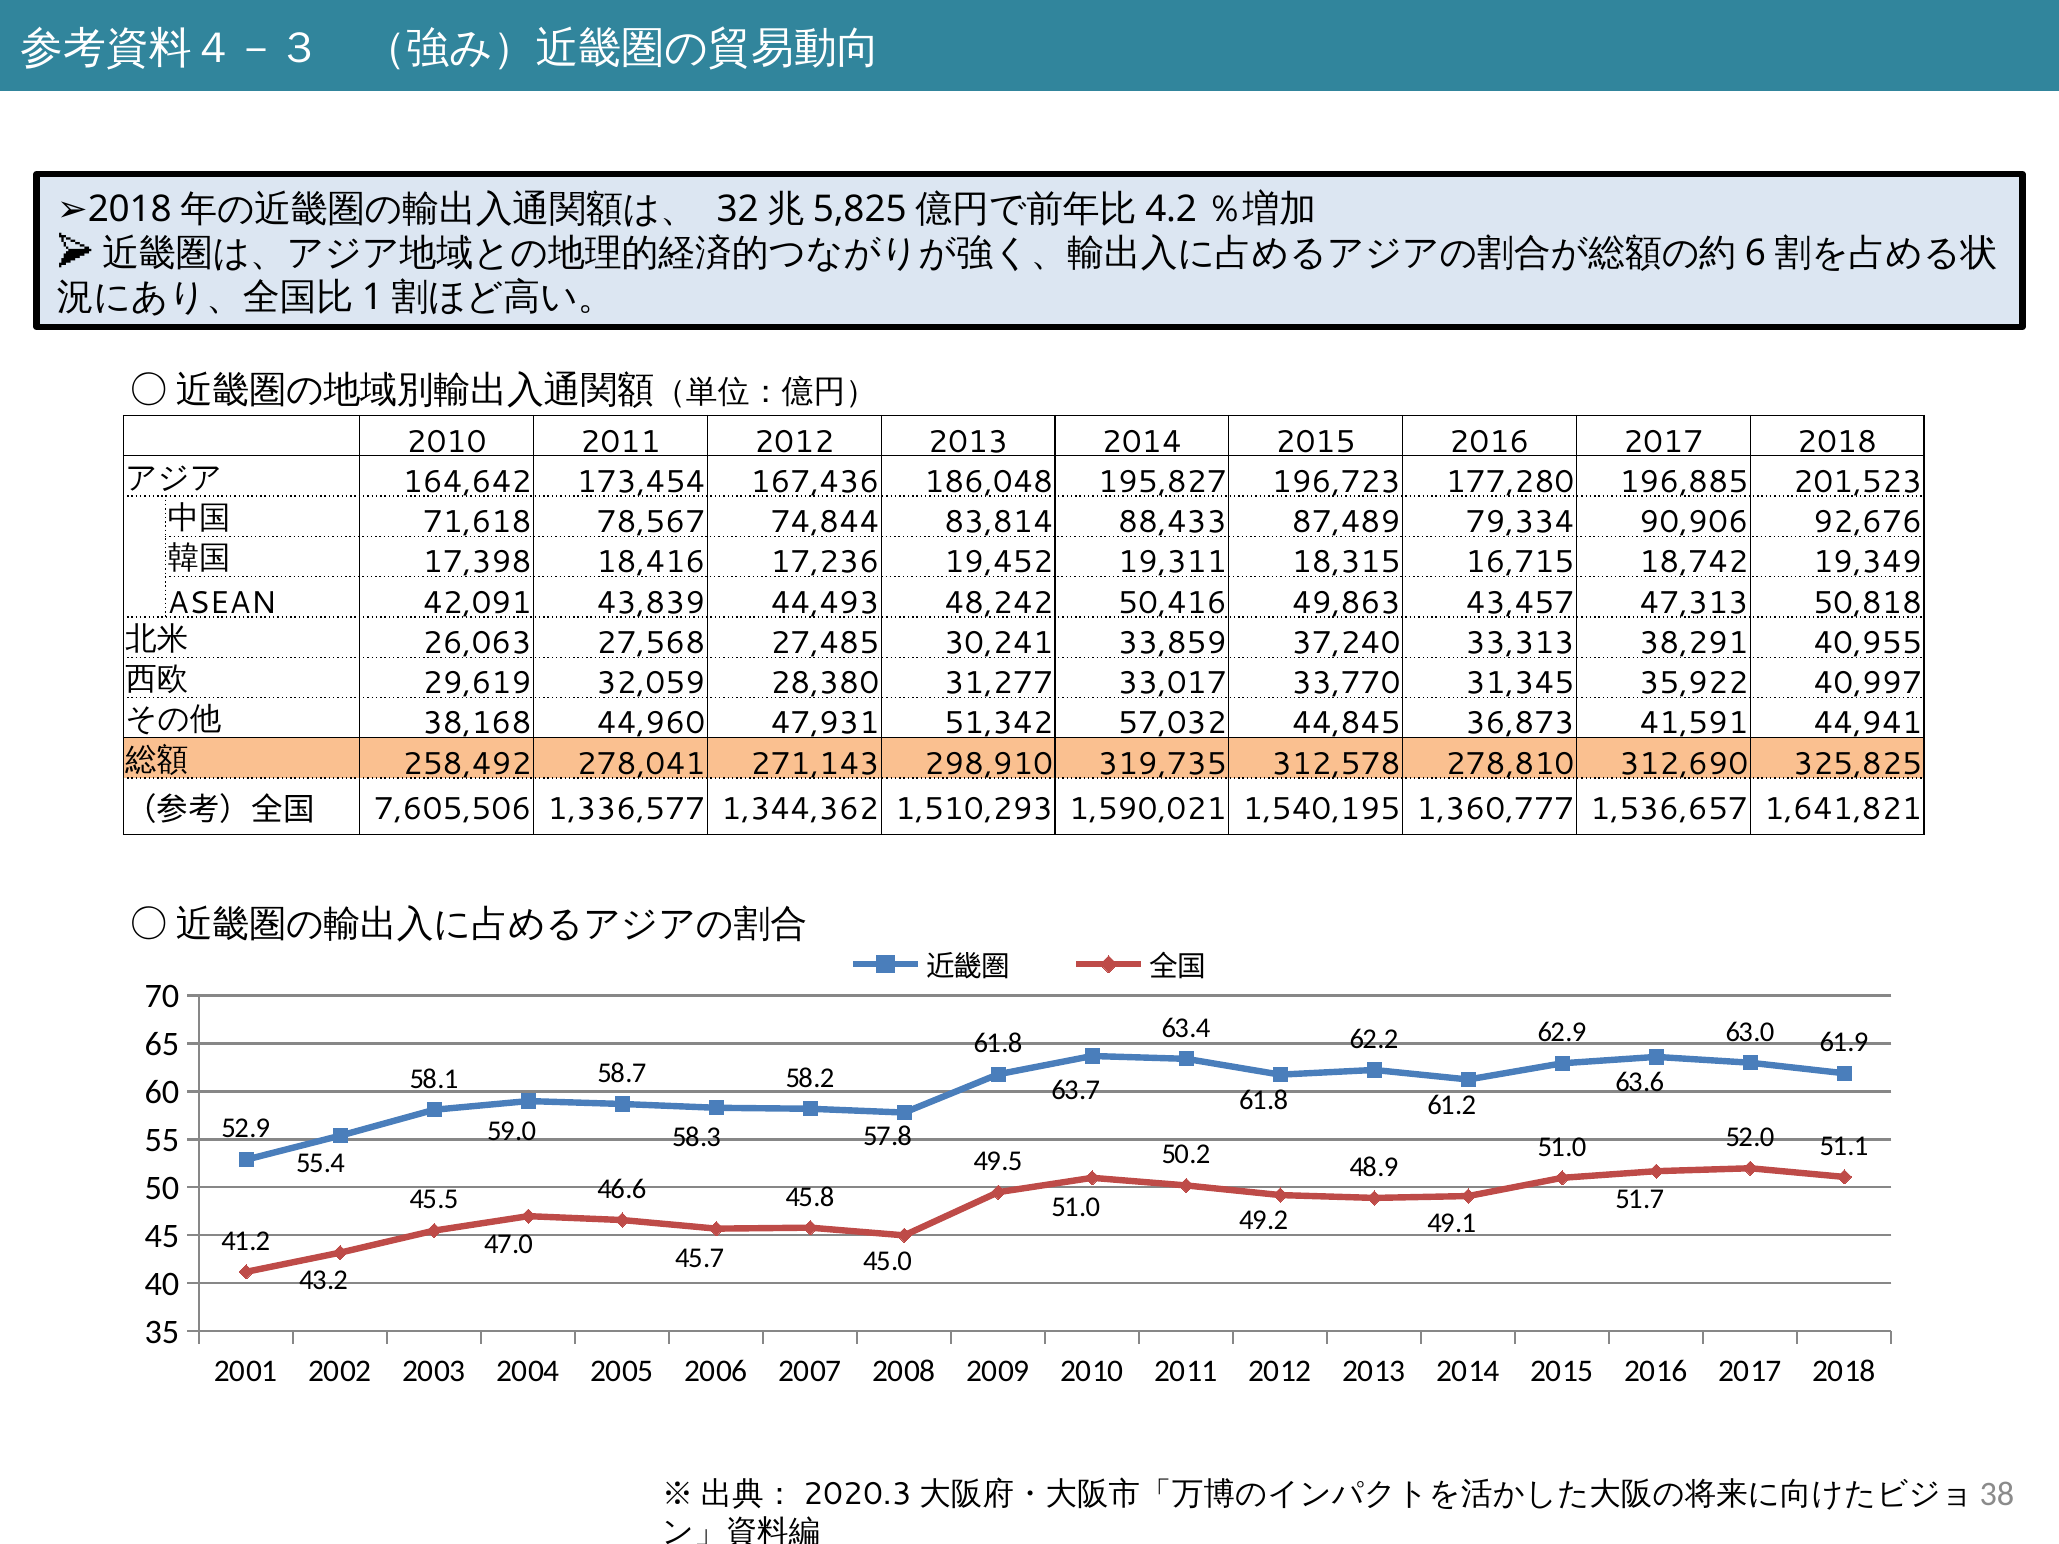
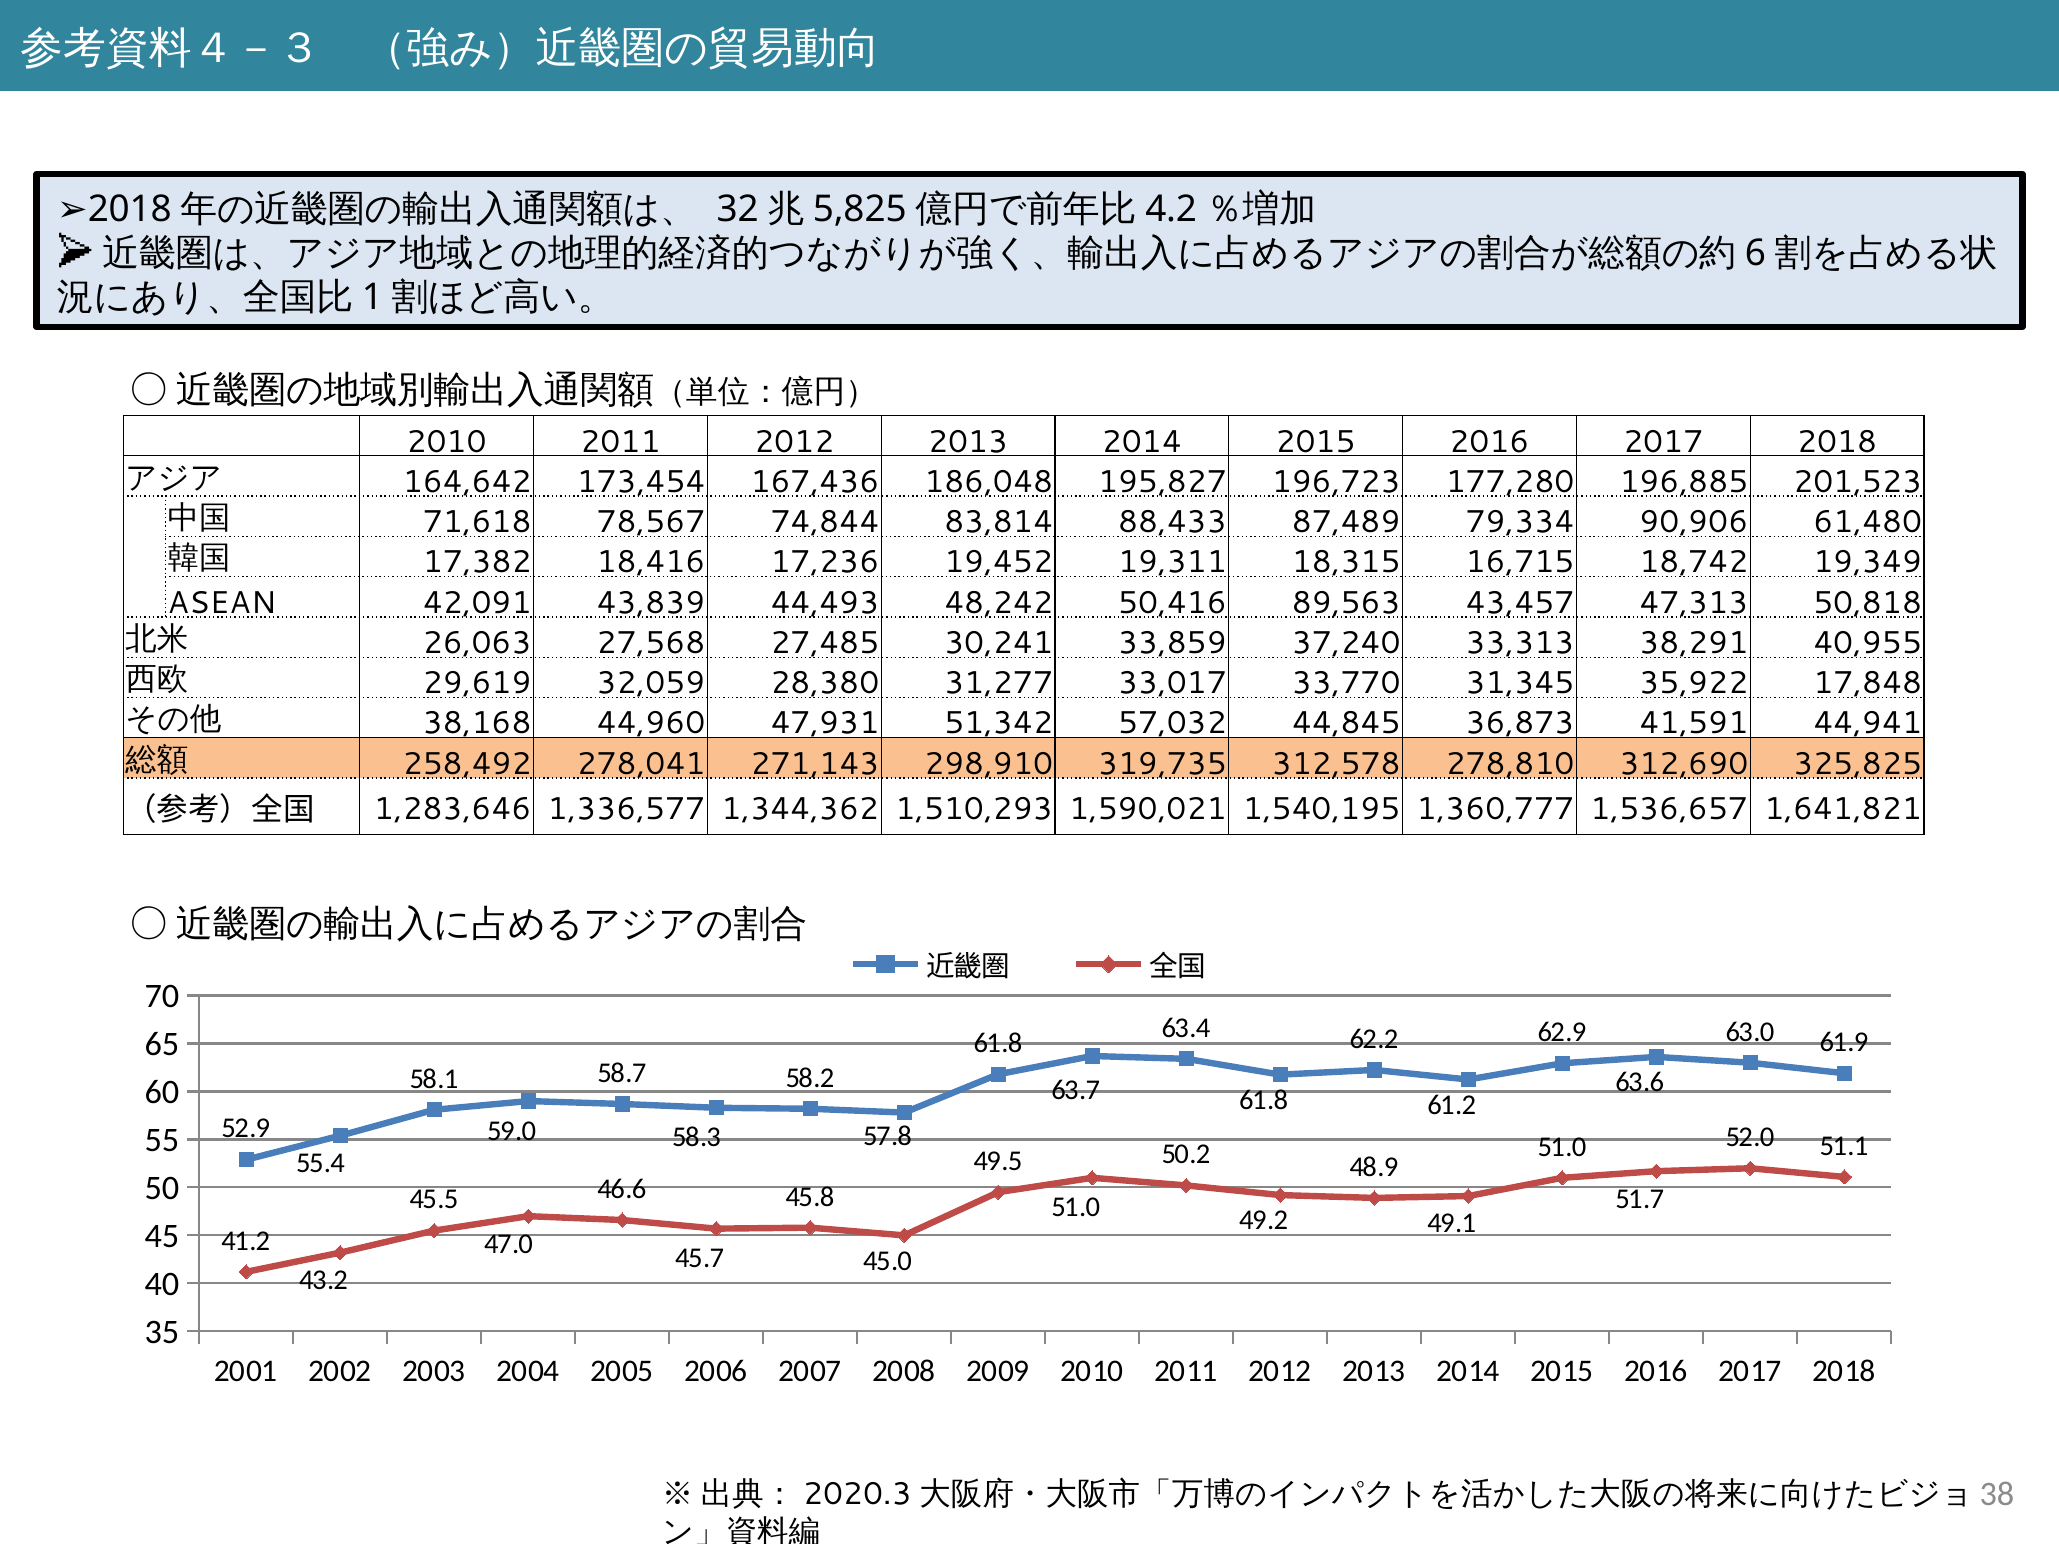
92,676: 92,676 -> 61,480 (1868, 522)
17,398: 17,398 -> 17,382 (477, 563)
49,863: 49,863 -> 89,563 (1346, 603)
40,997: 40,997 -> 17,848 (1868, 683)
7,605,506: 7,605,506 -> 1,283,646 (453, 809)
